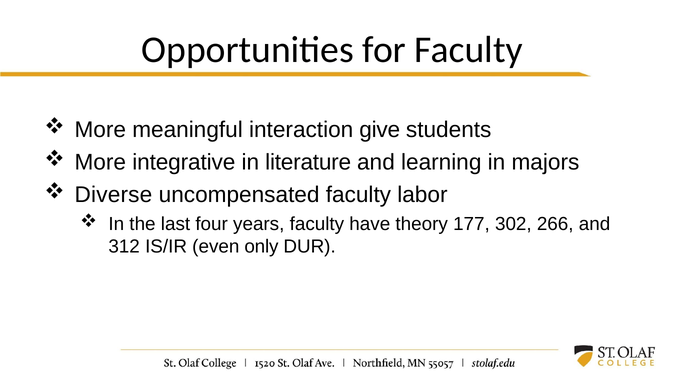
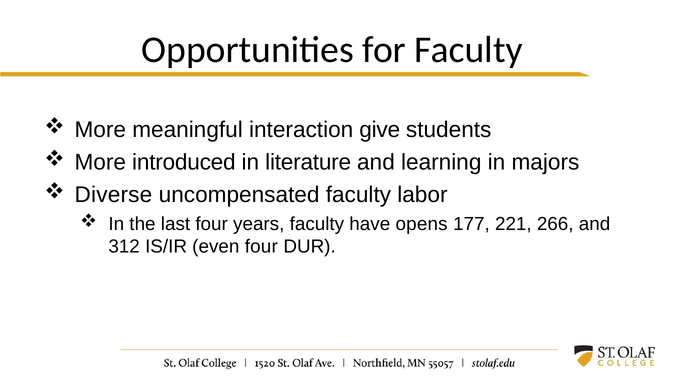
integrative: integrative -> introduced (184, 162)
theory: theory -> opens (422, 224)
302: 302 -> 221 (513, 224)
even only: only -> four (261, 246)
